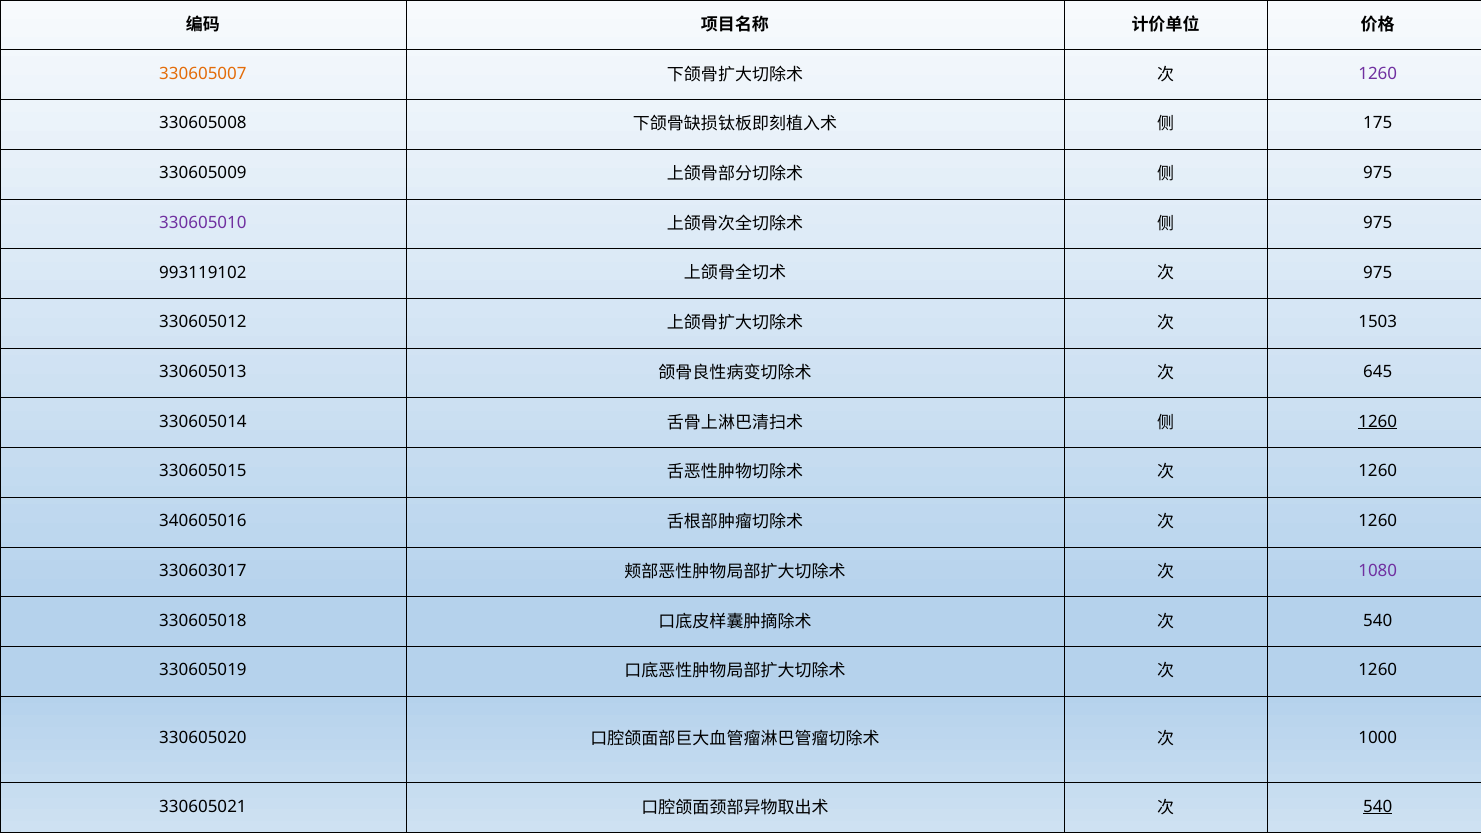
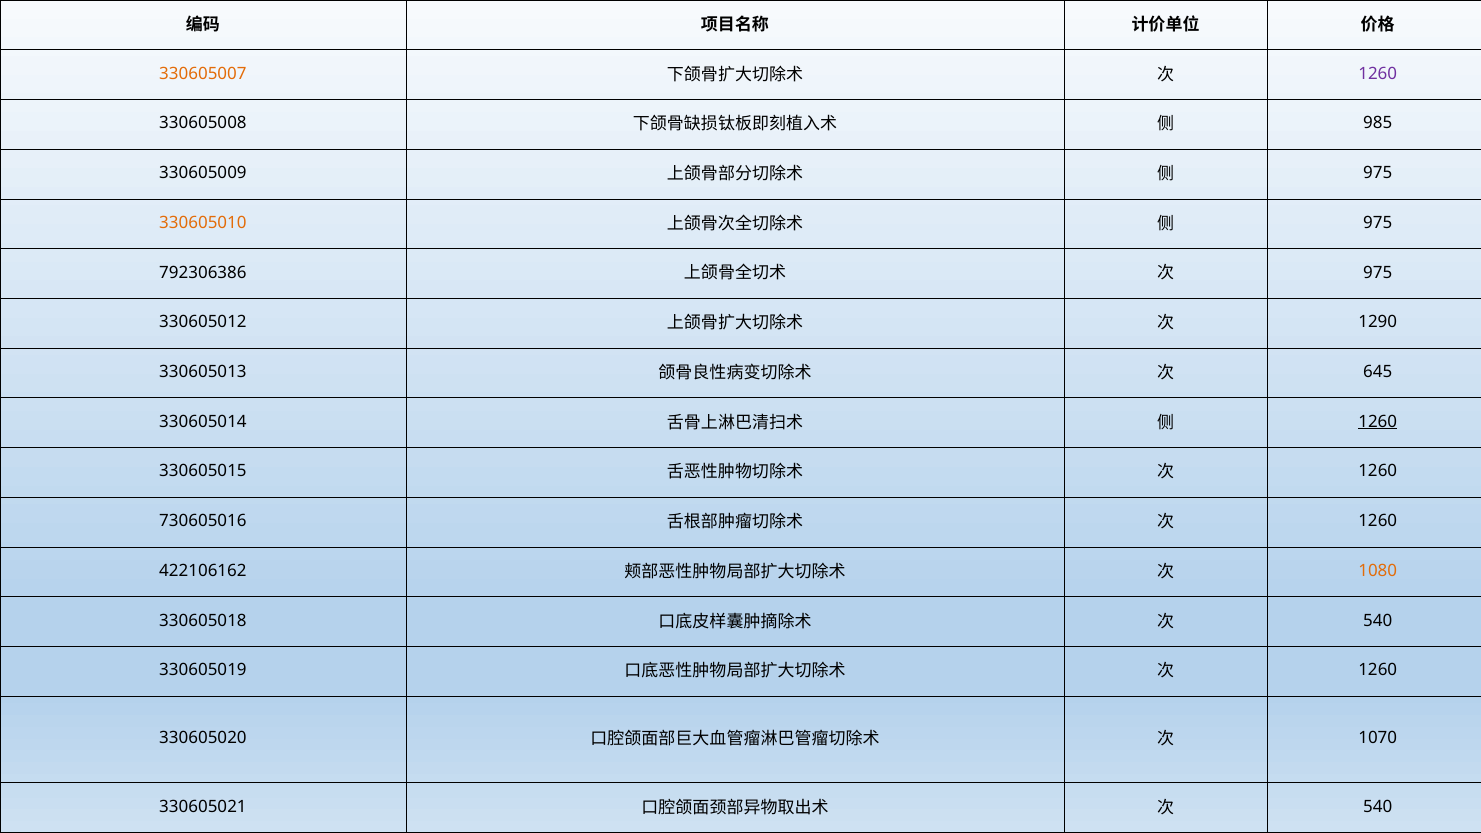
175: 175 -> 985 (1378, 123)
330605010 colour: purple -> orange (203, 223)
993119102: 993119102 -> 792306386 (203, 272)
1503: 1503 -> 1290 (1378, 322)
340605016: 340605016 -> 730605016 (203, 521)
330603017: 330603017 -> 422106162 (203, 571)
1080 colour: purple -> orange (1378, 571)
1000: 1000 -> 1070 (1378, 738)
540 underline: present -> none (1378, 807)
